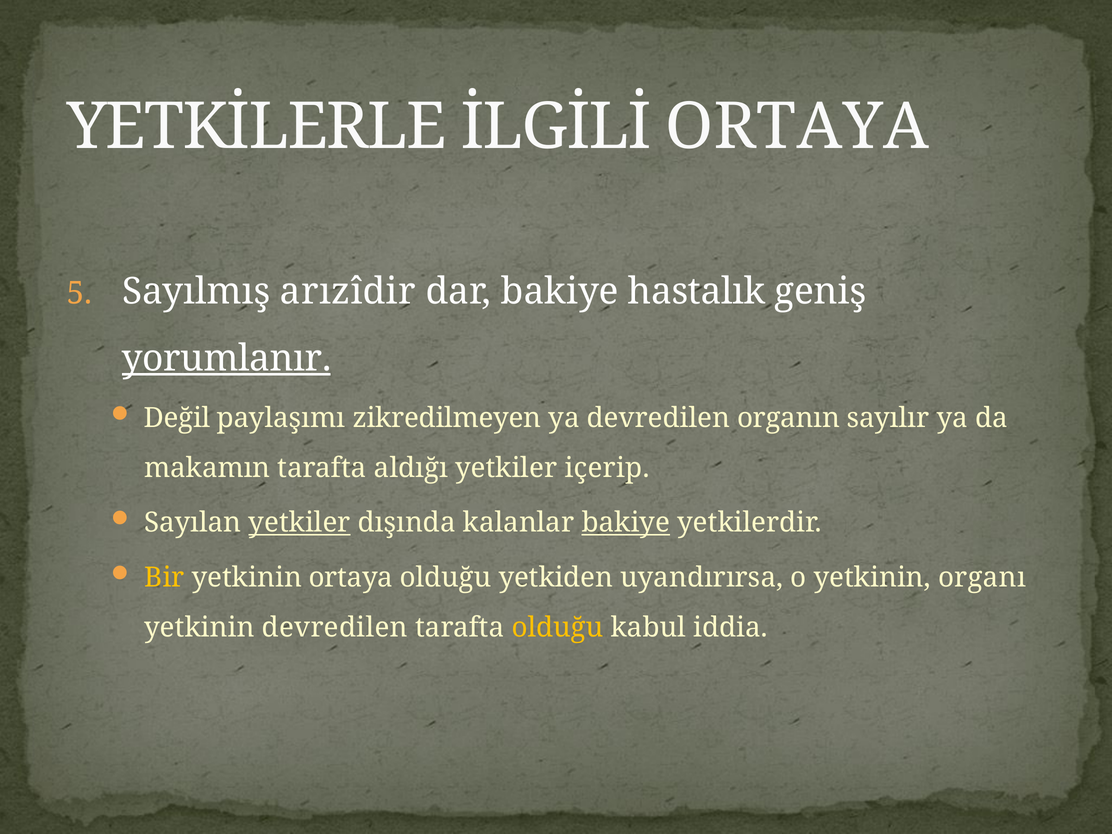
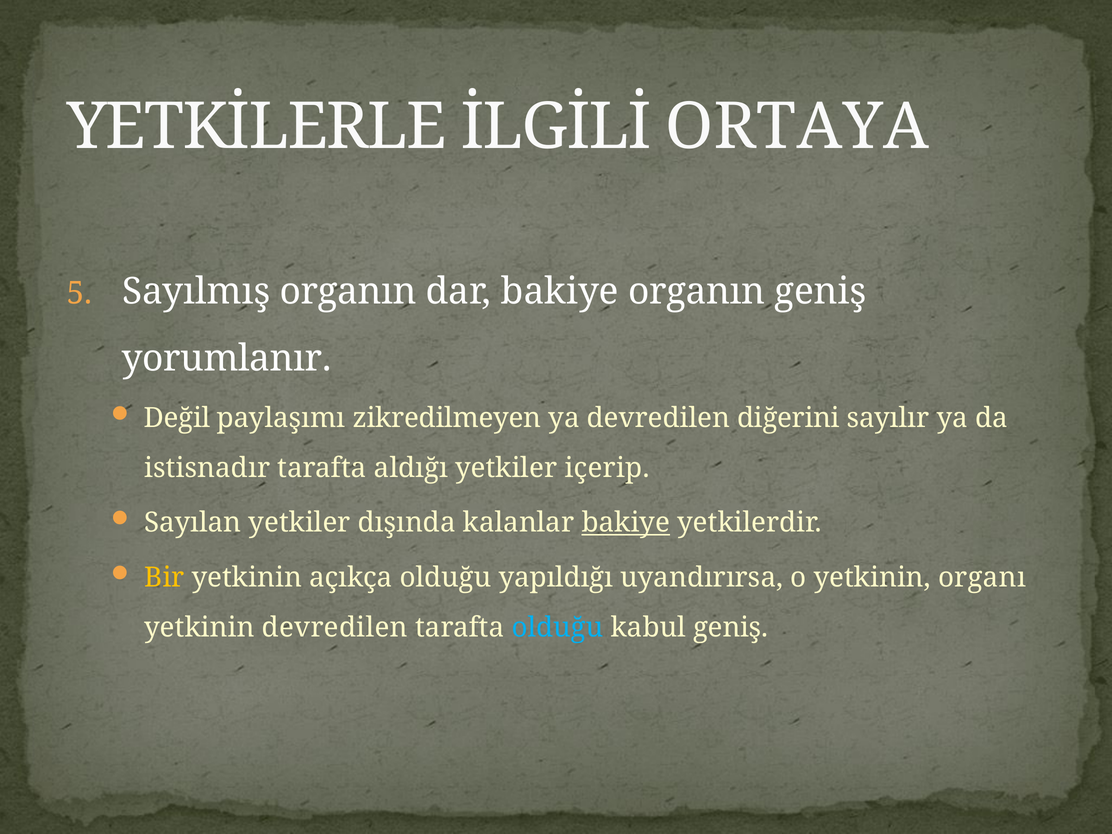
Sayılmış arızîdir: arızîdir -> organın (348, 292)
bakiye hastalık: hastalık -> organın (697, 292)
yorumlanır underline: present -> none (227, 358)
organın: organın -> diğerini (789, 418)
makamın: makamın -> istisnadır (207, 468)
yetkiler underline: present -> none (299, 523)
yetkinin ortaya: ortaya -> açıkça (351, 577)
yetkiden: yetkiden -> yapıldığı (556, 577)
olduğu colour: yellow -> light blue (558, 627)
kabul iddia: iddia -> geniş (731, 627)
